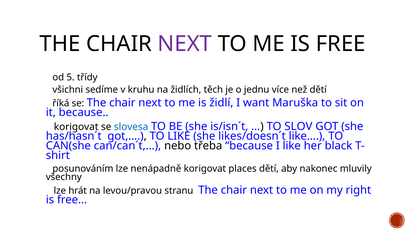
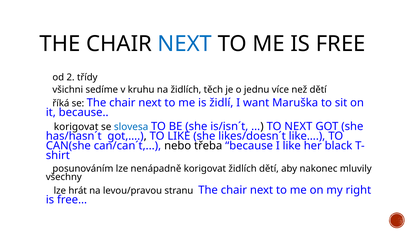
NEXT colour: purple -> blue (185, 44)
5: 5 -> 2 (71, 77)
TO SLOV: SLOV -> NEXT (298, 126)
korigovat places: places -> židlích (243, 169)
